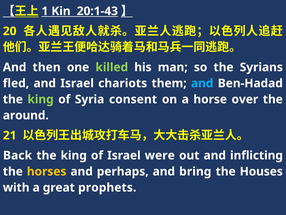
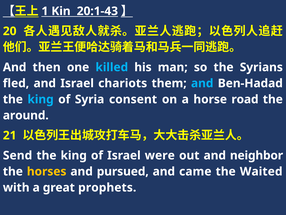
killed colour: light green -> light blue (112, 67)
king colour: light green -> light blue (41, 99)
over: over -> road (245, 99)
Back: Back -> Send (18, 155)
inflicting: inflicting -> neighbor (257, 155)
perhaps: perhaps -> pursued (123, 171)
bring: bring -> came (195, 171)
Houses: Houses -> Waited (261, 171)
